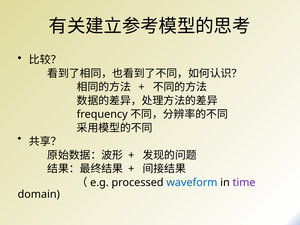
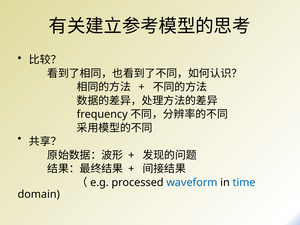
time colour: purple -> blue (244, 182)
